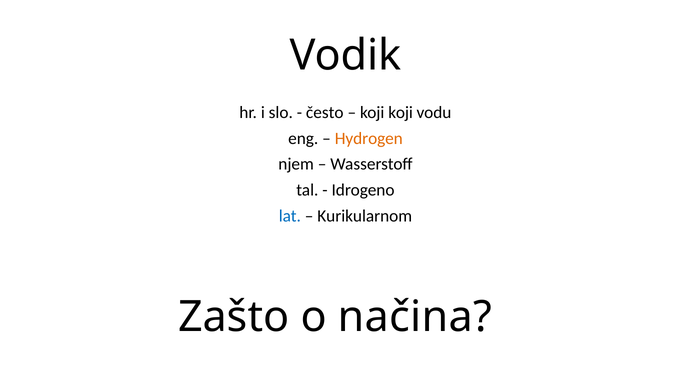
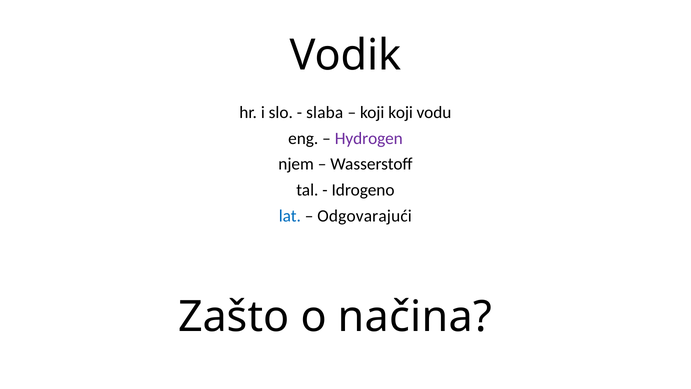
često: često -> slaba (325, 112)
Hydrogen colour: orange -> purple (369, 138)
Kurikularnom: Kurikularnom -> Odgovarajući (365, 216)
